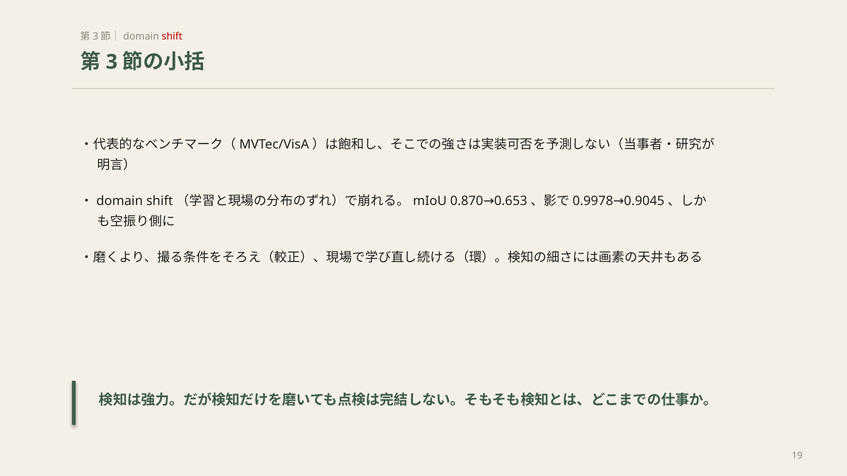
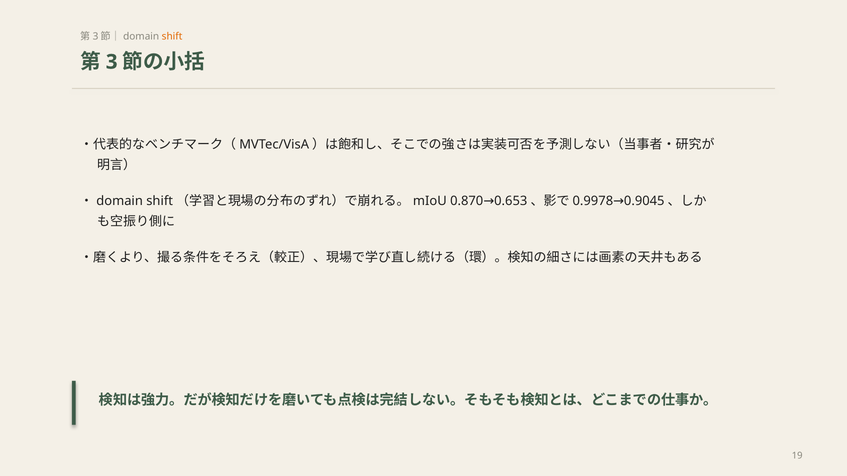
shift colour: red -> orange (172, 36)
